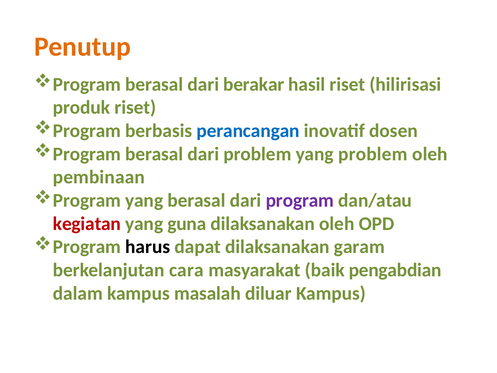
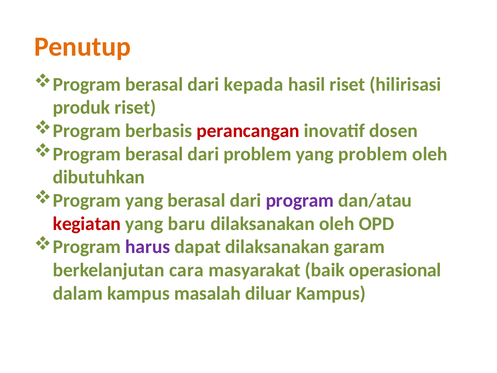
berakar: berakar -> kepada (254, 84)
perancangan colour: blue -> red (248, 131)
pembinaan: pembinaan -> dibutuhkan (99, 177)
guna: guna -> baru (187, 224)
harus colour: black -> purple (148, 247)
pengabdian: pengabdian -> operasional (395, 270)
